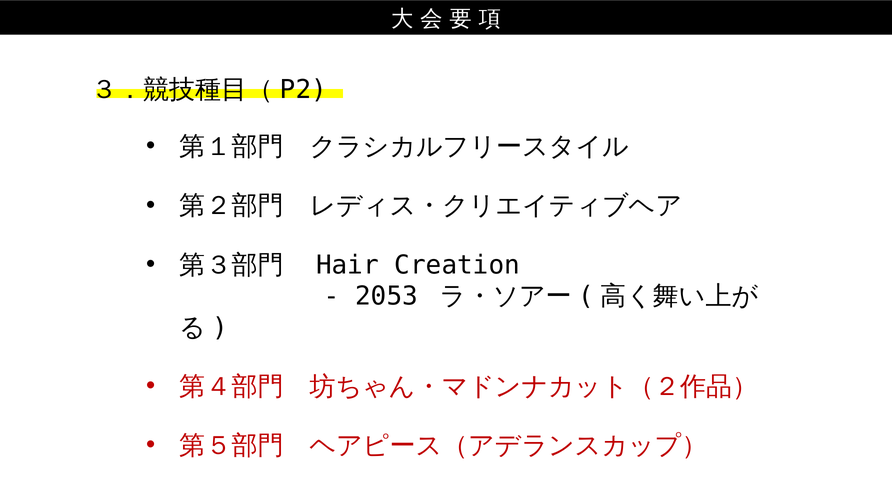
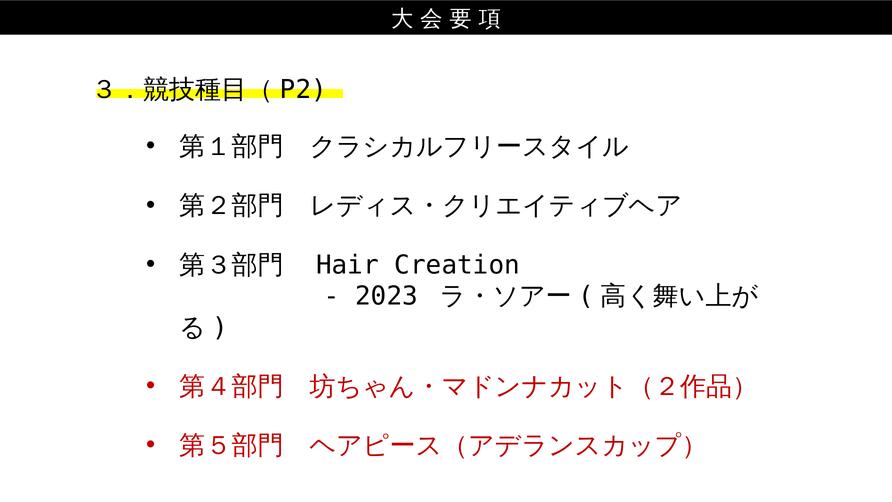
2053: 2053 -> 2023 (387, 296)
